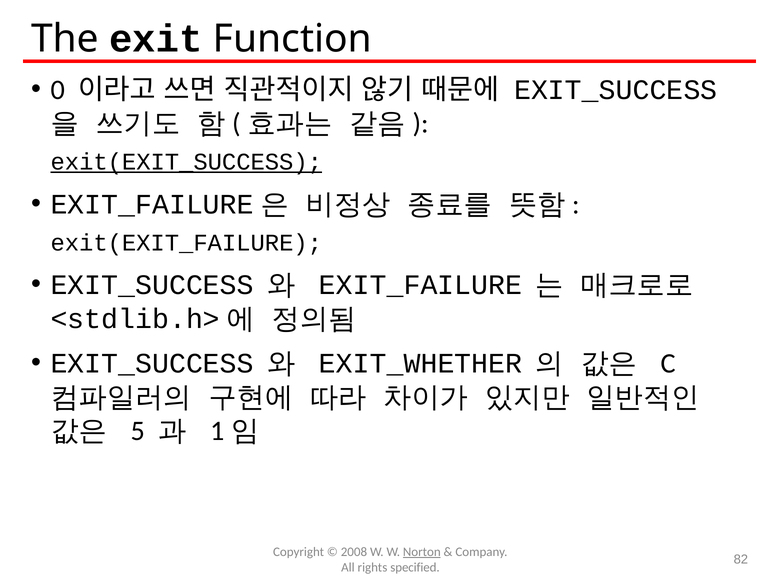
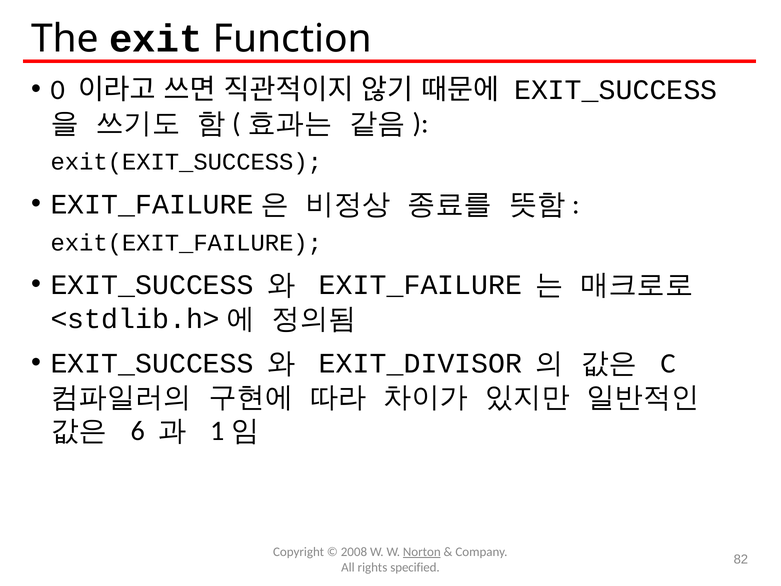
exit(EXIT_SUCCESS underline: present -> none (186, 162)
EXIT_WHETHER: EXIT_WHETHER -> EXIT_DIVISOR (421, 363)
5: 5 -> 6 (138, 431)
